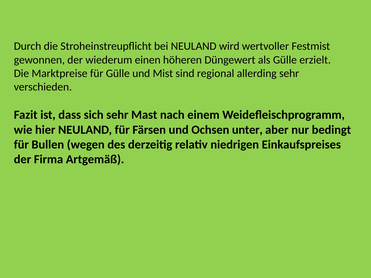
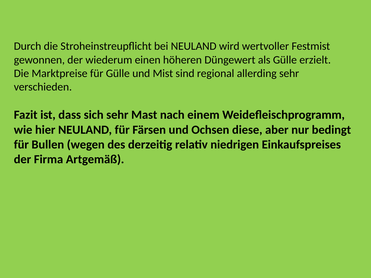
unter: unter -> diese (247, 130)
